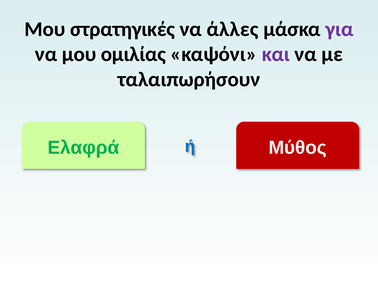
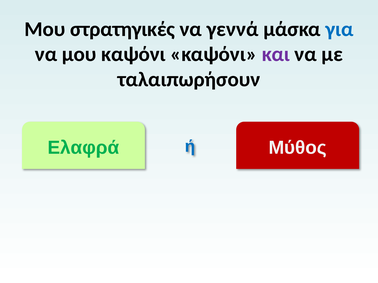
άλλες: άλλες -> γεννά (233, 29)
για colour: purple -> blue (339, 29)
μου ομιλίας: ομιλίας -> καψόνι (133, 54)
